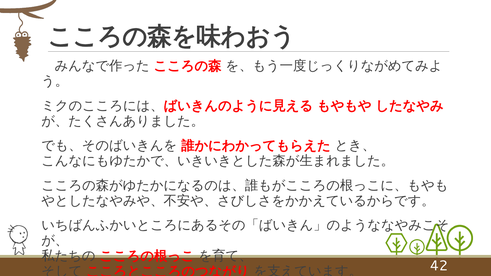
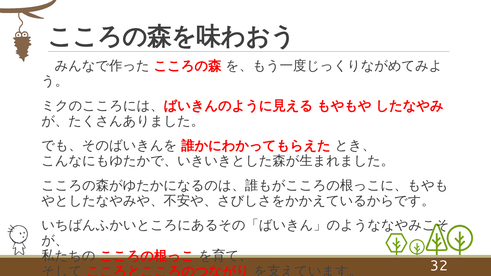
42: 42 -> 32 (439, 266)
